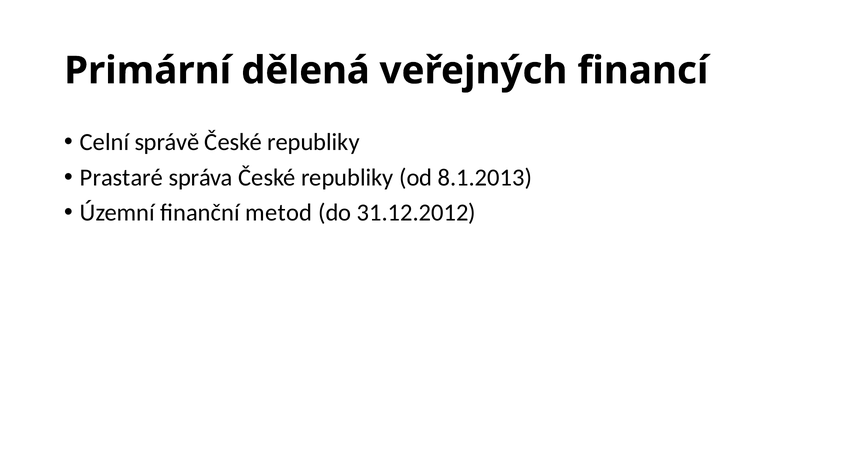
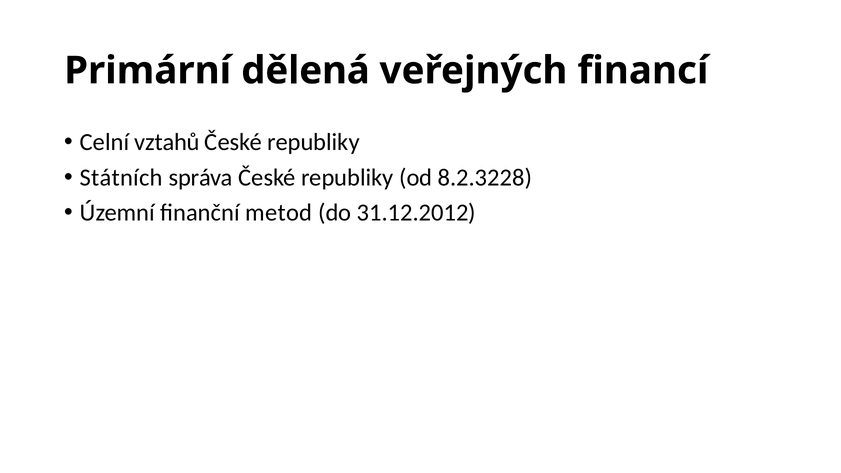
správě: správě -> vztahů (167, 142)
Prastaré: Prastaré -> Státních (121, 177)
8.1.2013: 8.1.2013 -> 8.2.3228 (485, 177)
